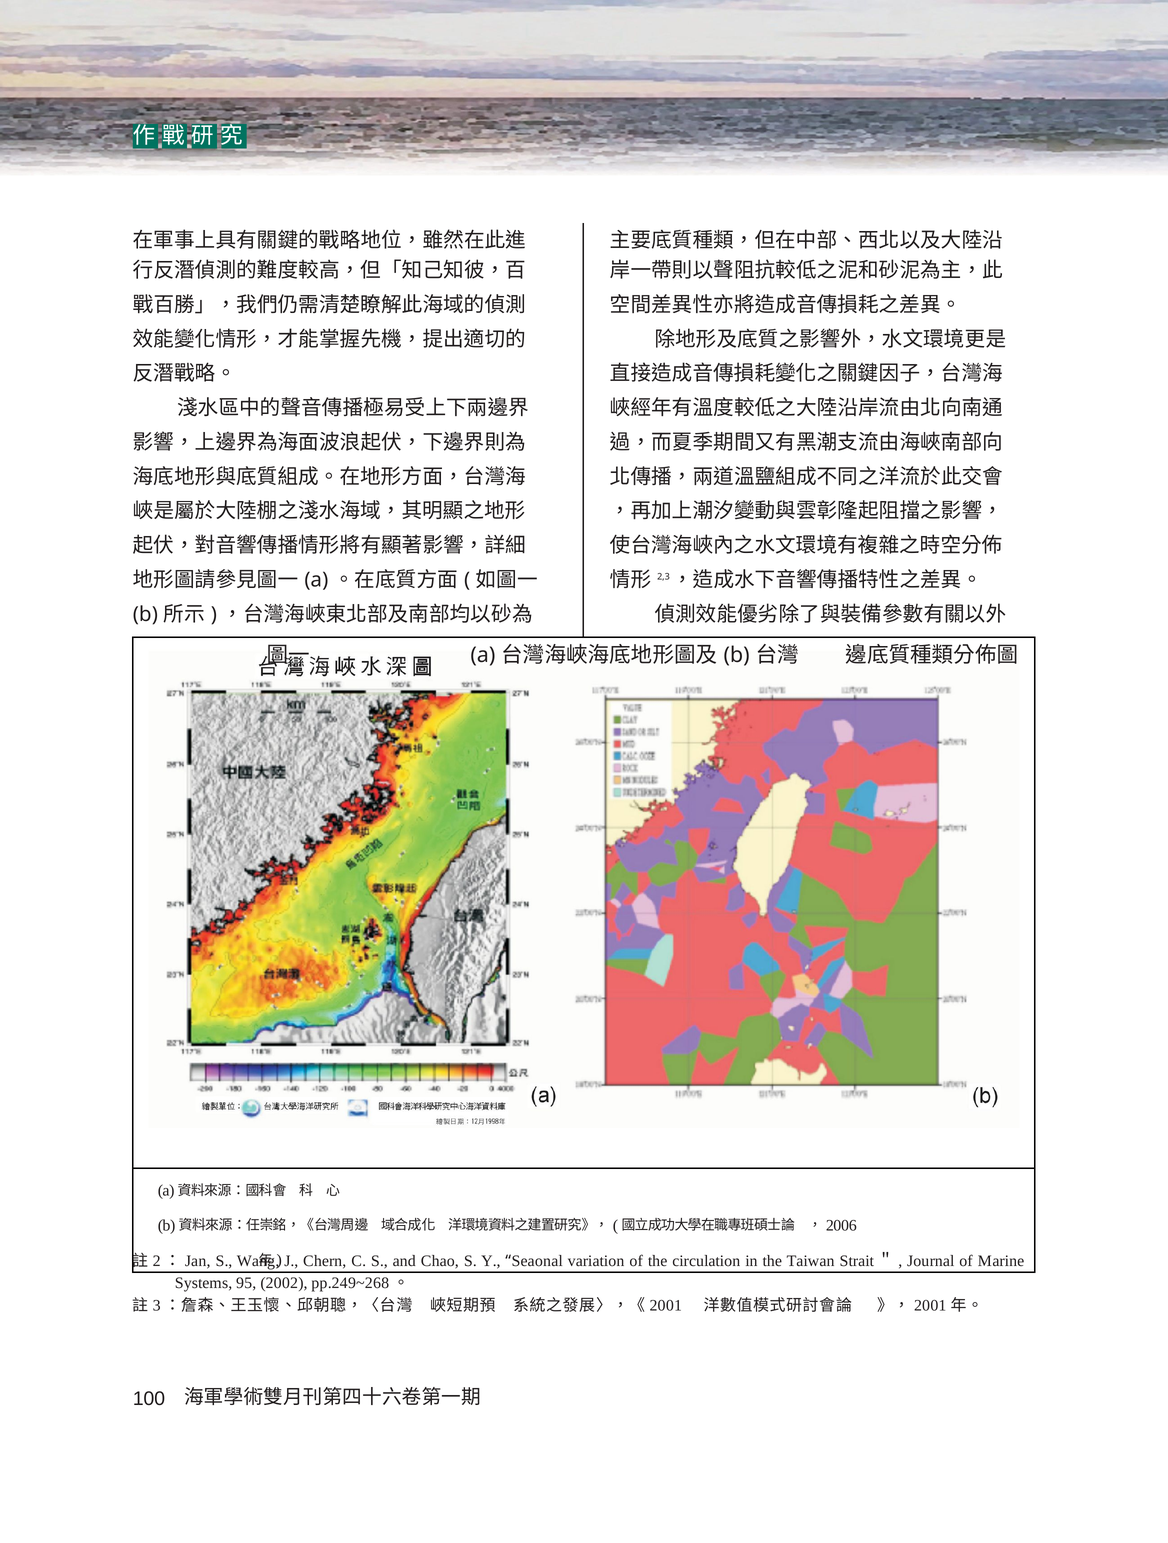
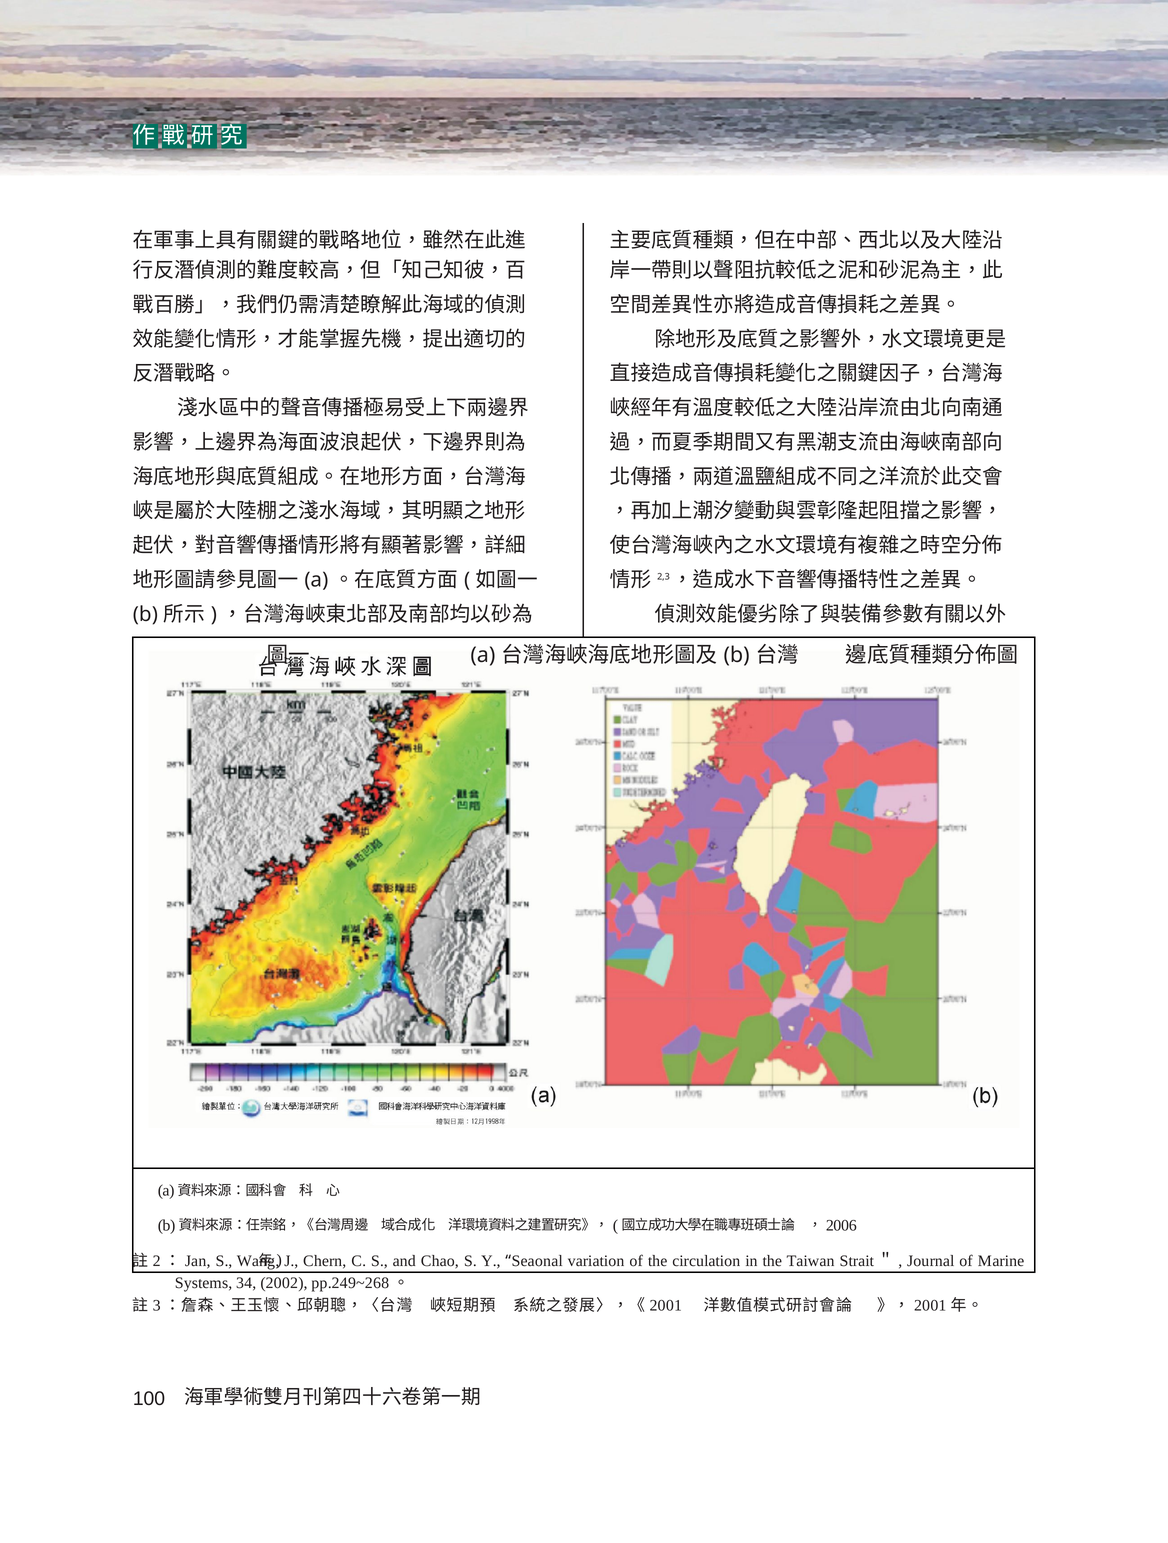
95: 95 -> 34 (246, 1283)
